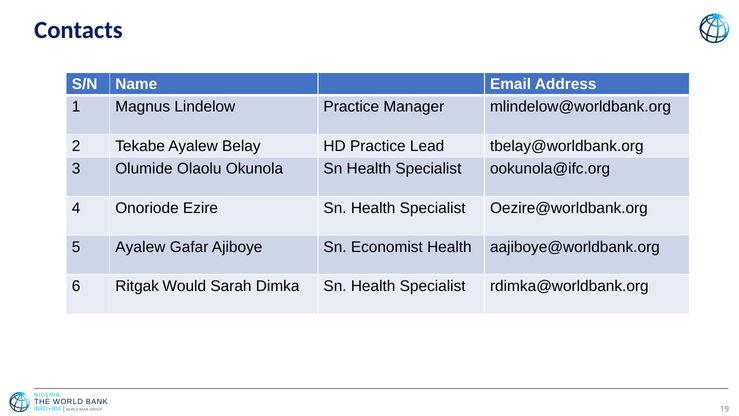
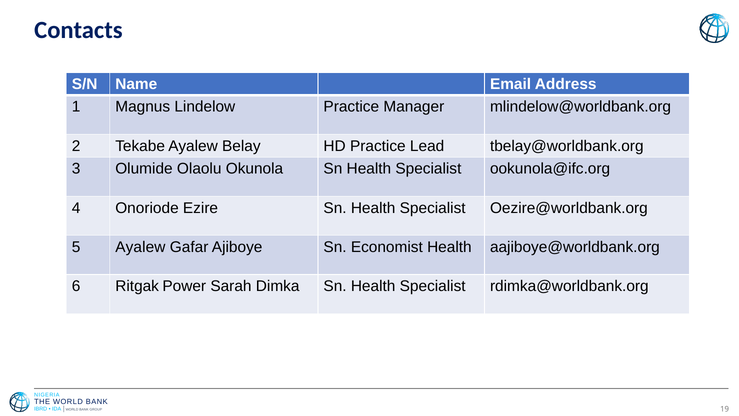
Would: Would -> Power (184, 286)
